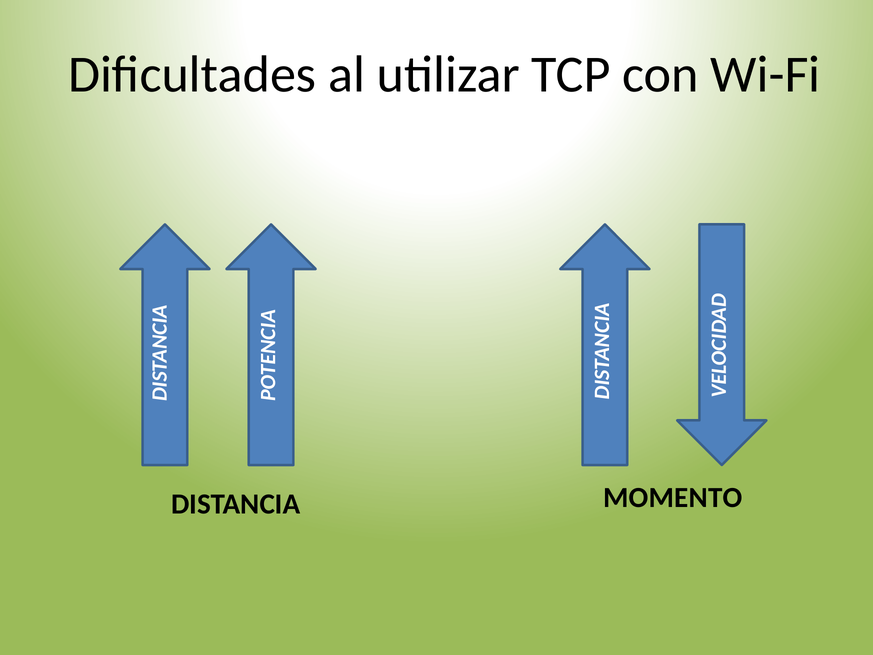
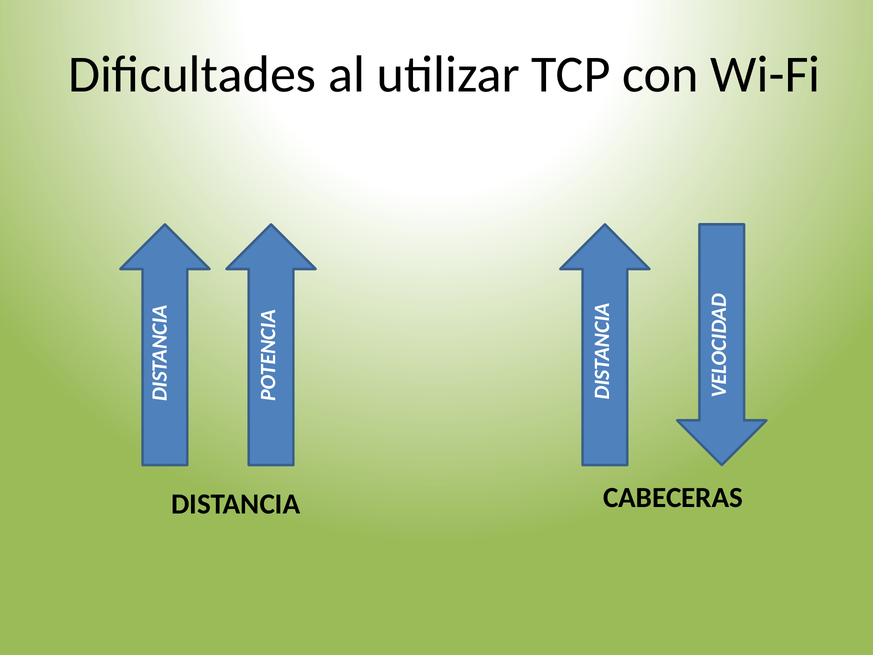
MOMENTO: MOMENTO -> CABECERAS (673, 498)
